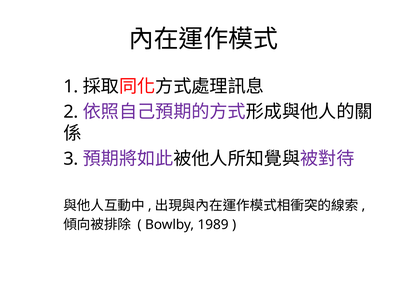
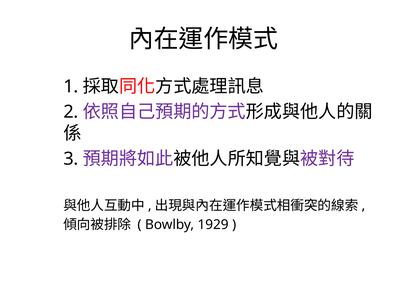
1989: 1989 -> 1929 (213, 225)
